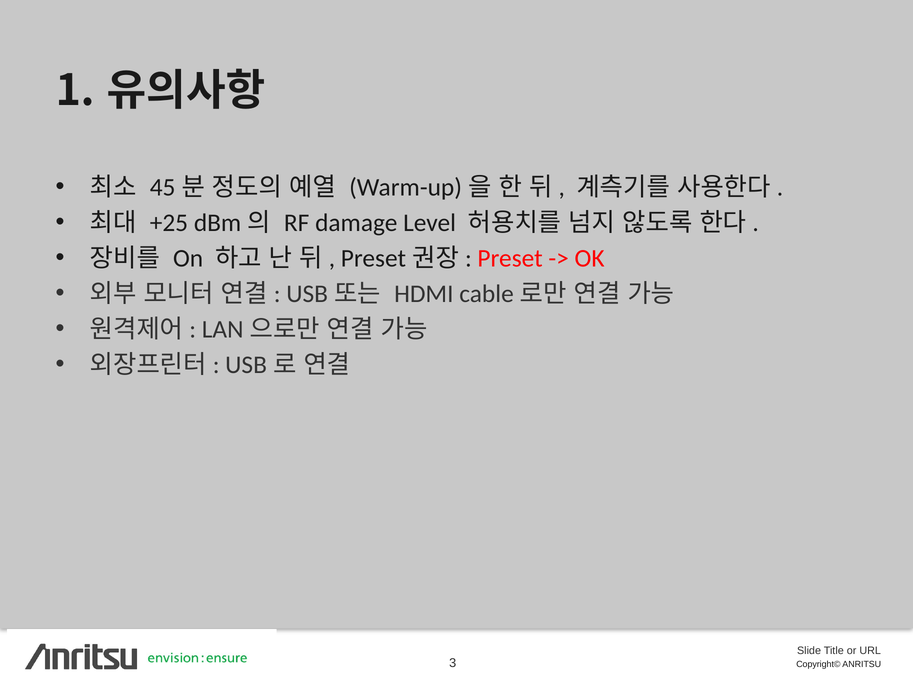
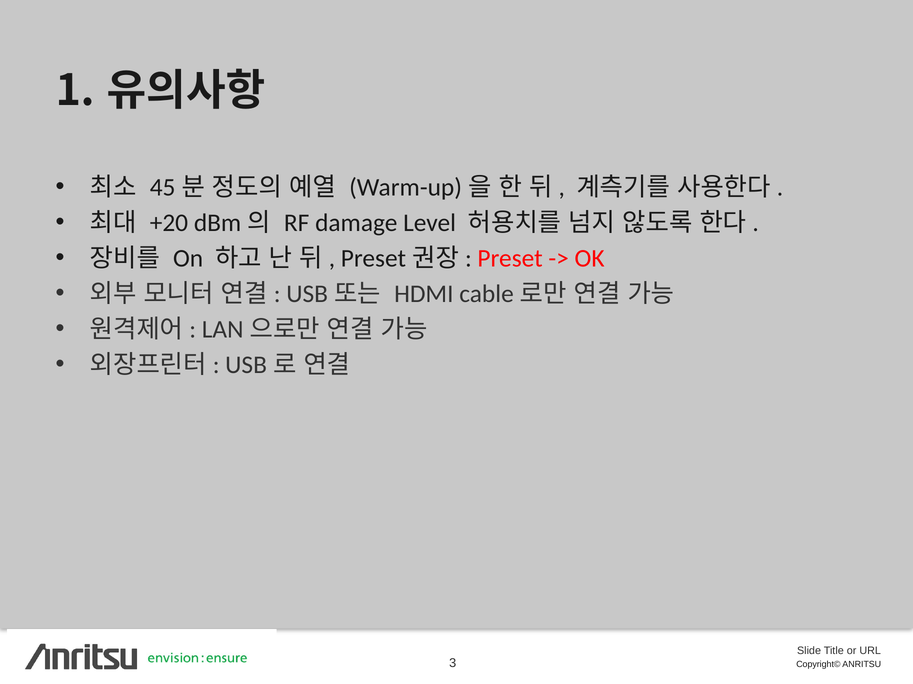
+25: +25 -> +20 (169, 223)
